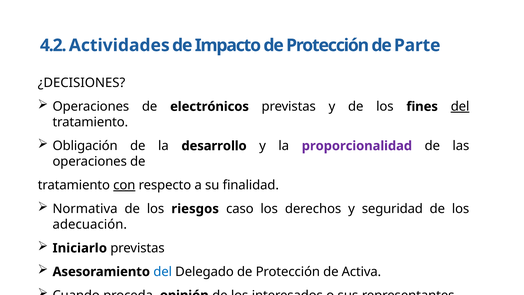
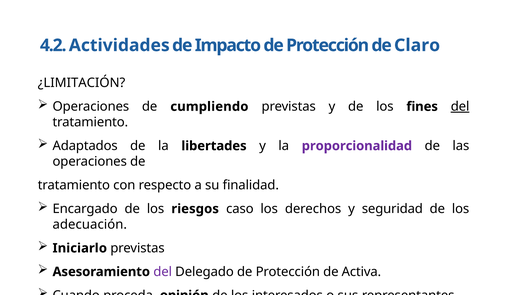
Parte: Parte -> Claro (417, 45)
¿DECISIONES: ¿DECISIONES -> ¿LIMITACIÓN (82, 83)
electrónicos: electrónicos -> cumpliendo (209, 106)
Obligación: Obligación -> Adaptados (85, 146)
desarrollo: desarrollo -> libertades (214, 146)
con underline: present -> none (124, 185)
Normativa: Normativa -> Encargado (85, 209)
del colour: blue -> purple (163, 272)
